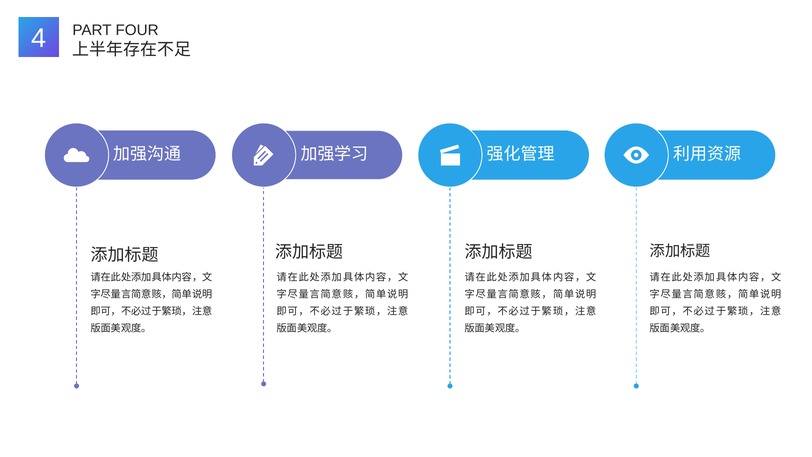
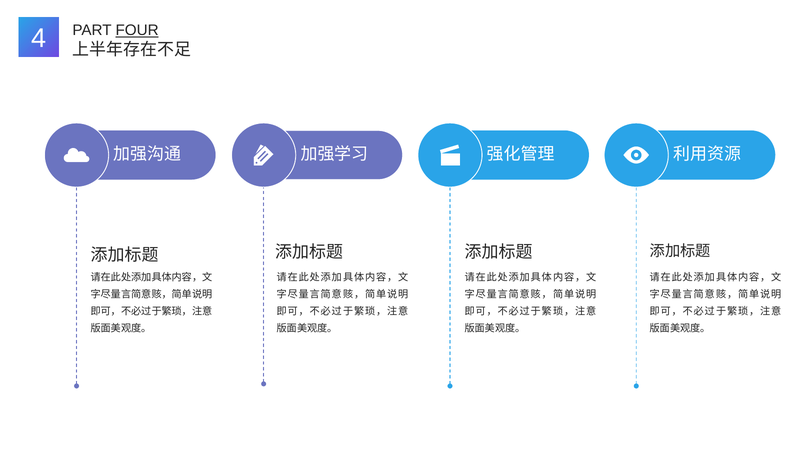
FOUR underline: none -> present (137, 30)
